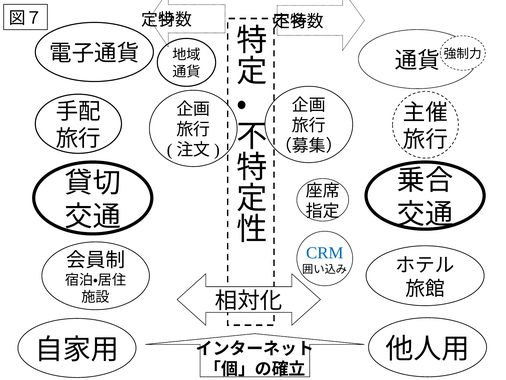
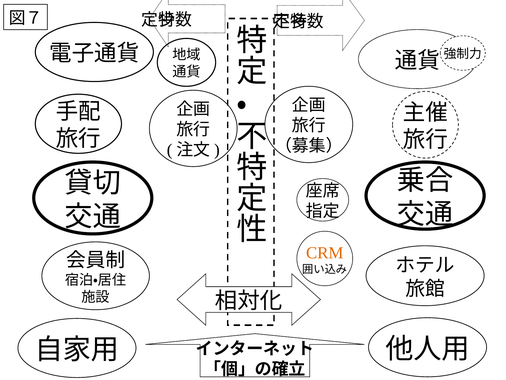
CRM colour: blue -> orange (325, 253)
